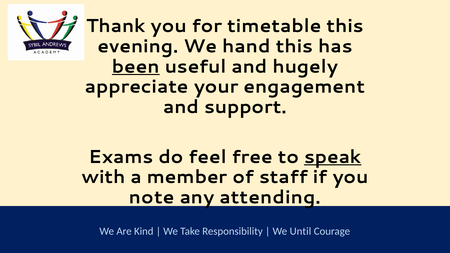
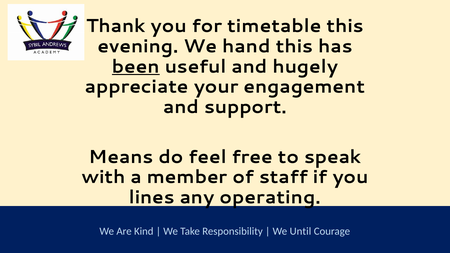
Exams: Exams -> Means (121, 157)
speak underline: present -> none (333, 157)
note: note -> lines (152, 197)
attending: attending -> operating (270, 197)
